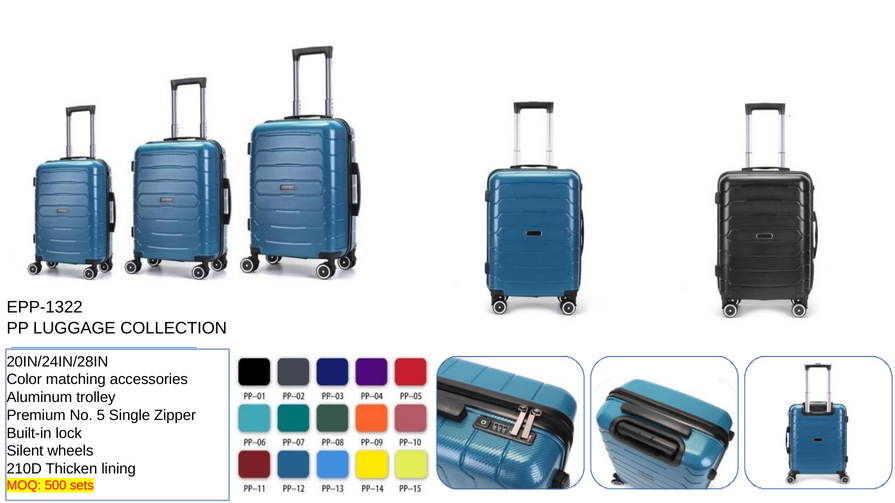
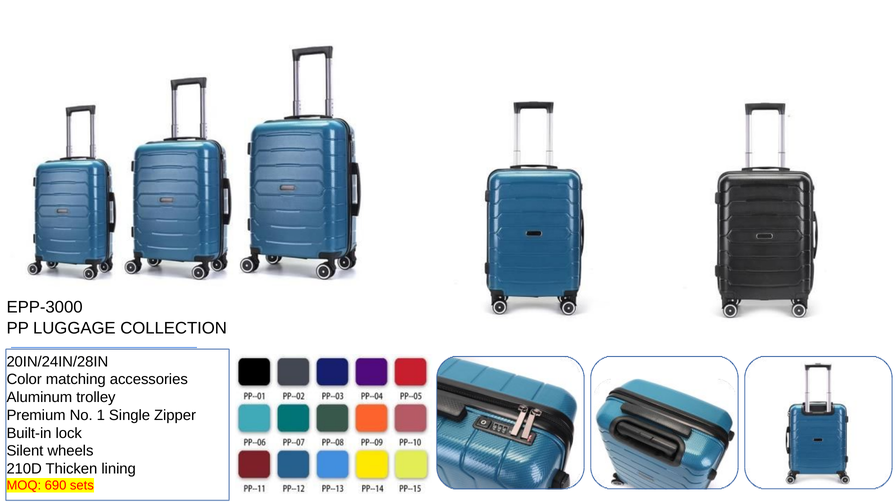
EPP-1322: EPP-1322 -> EPP-3000 (45, 307)
5: 5 -> 1 (101, 416)
500: 500 -> 690 (56, 486)
